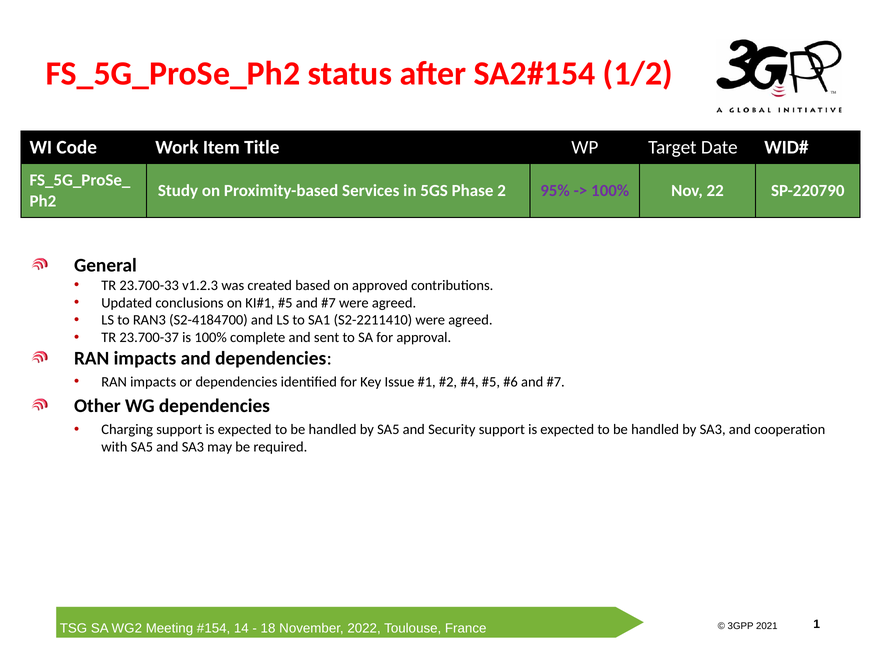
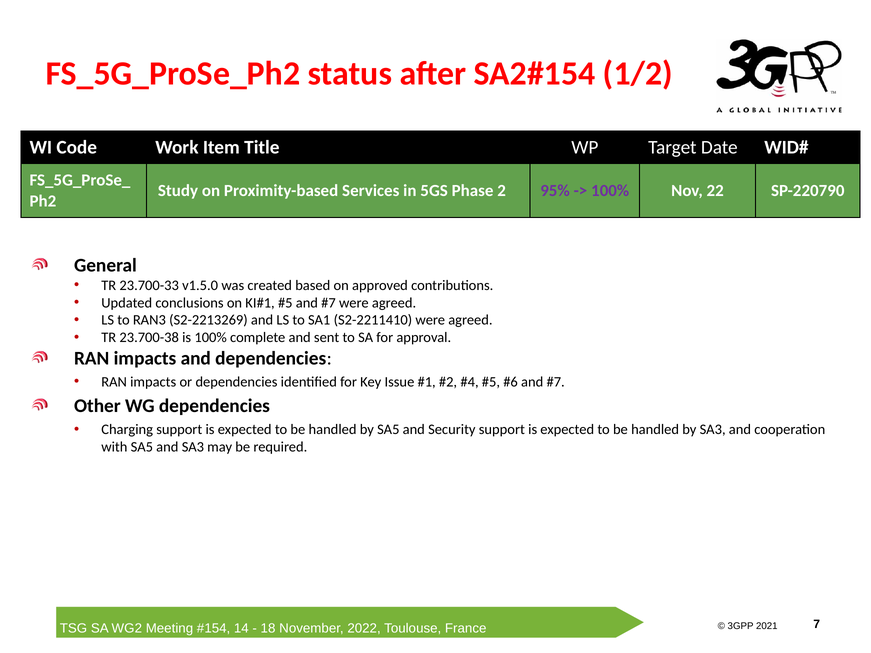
v1.2.3: v1.2.3 -> v1.5.0 (200, 285)
S2-4184700: S2-4184700 -> S2-2213269 (208, 320)
23.700-37: 23.700-37 -> 23.700-38 (149, 338)
1: 1 -> 7 (817, 625)
